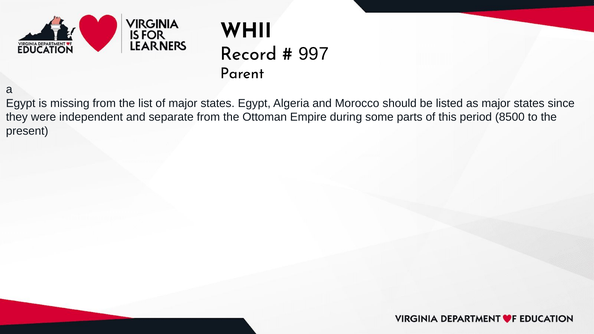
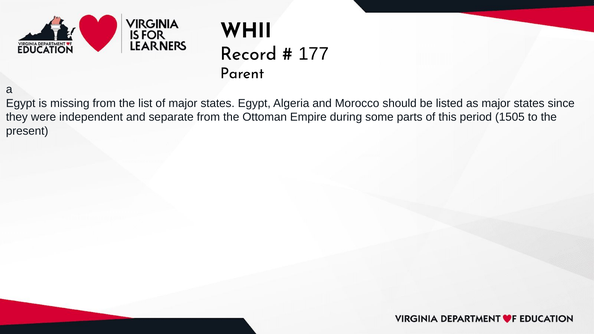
997: 997 -> 177 (314, 54)
8500: 8500 -> 1505 (510, 117)
